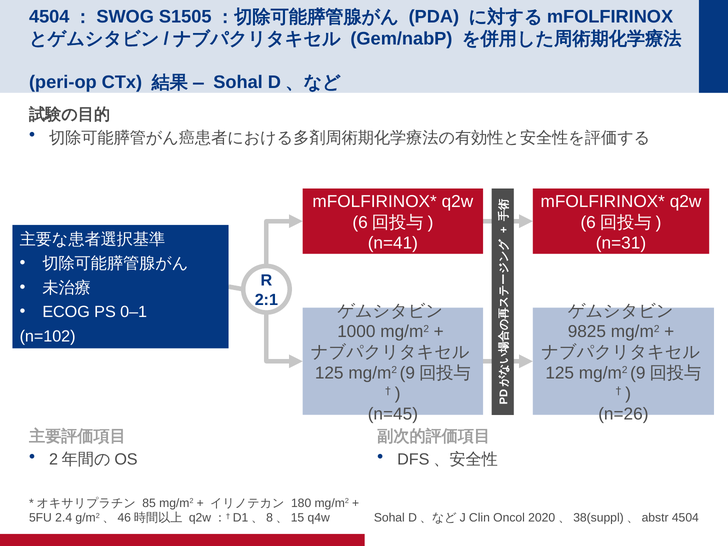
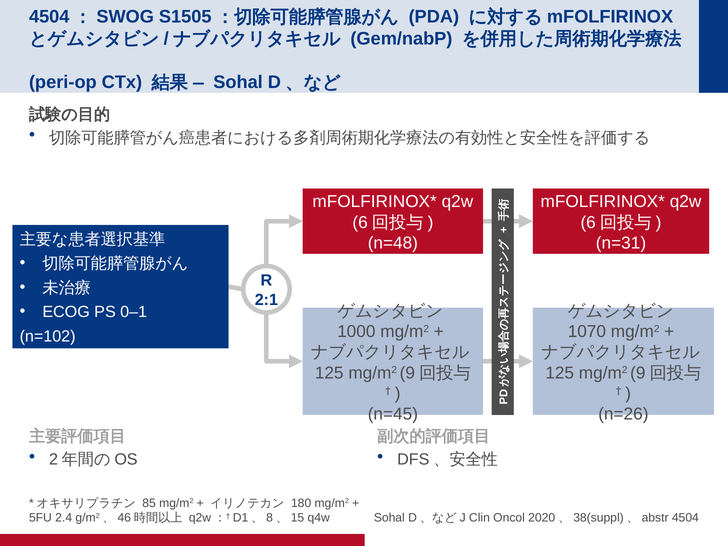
n=41: n=41 -> n=48 (393, 243)
9825: 9825 -> 1070 (587, 332)
